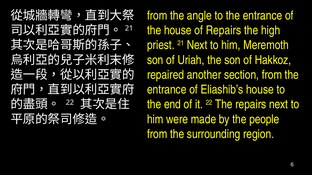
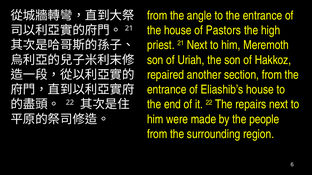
of Repairs: Repairs -> Pastors (223, 30)
